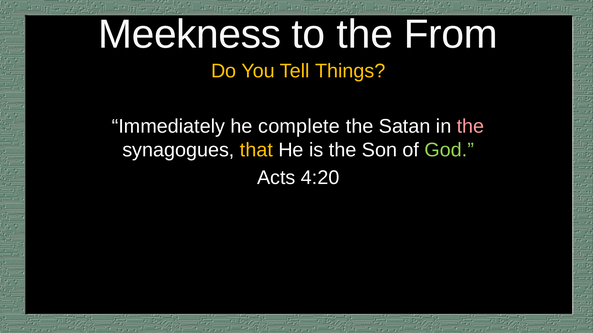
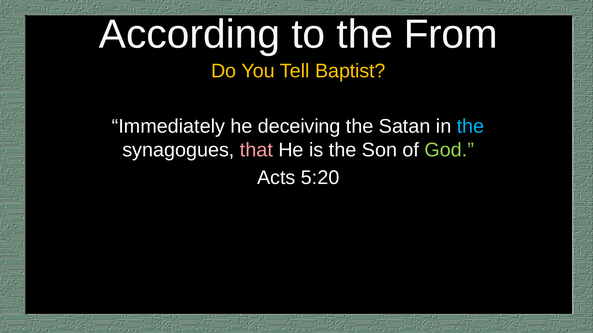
Meekness: Meekness -> According (190, 34)
Things: Things -> Baptist (350, 71)
complete: complete -> deceiving (299, 126)
the colour: pink -> light blue (471, 126)
that colour: yellow -> pink (256, 150)
4:20: 4:20 -> 5:20 (320, 178)
